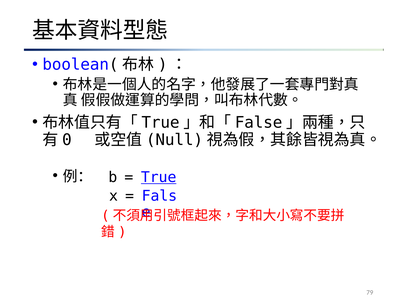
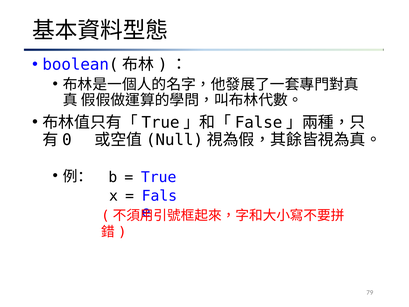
True underline: present -> none (159, 177)
